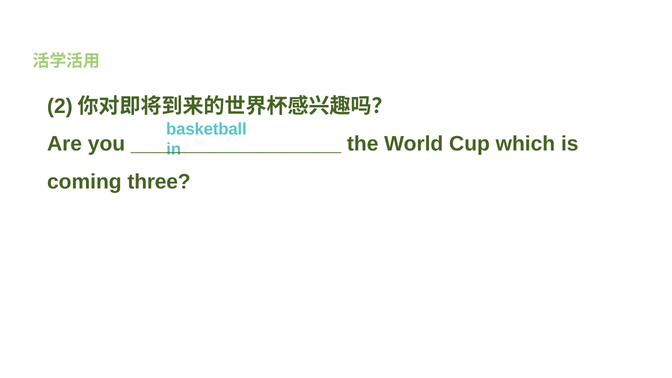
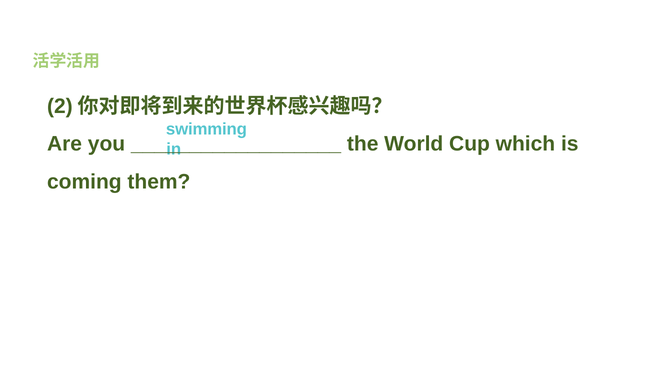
basketball: basketball -> swimming (206, 129)
three: three -> them (159, 182)
